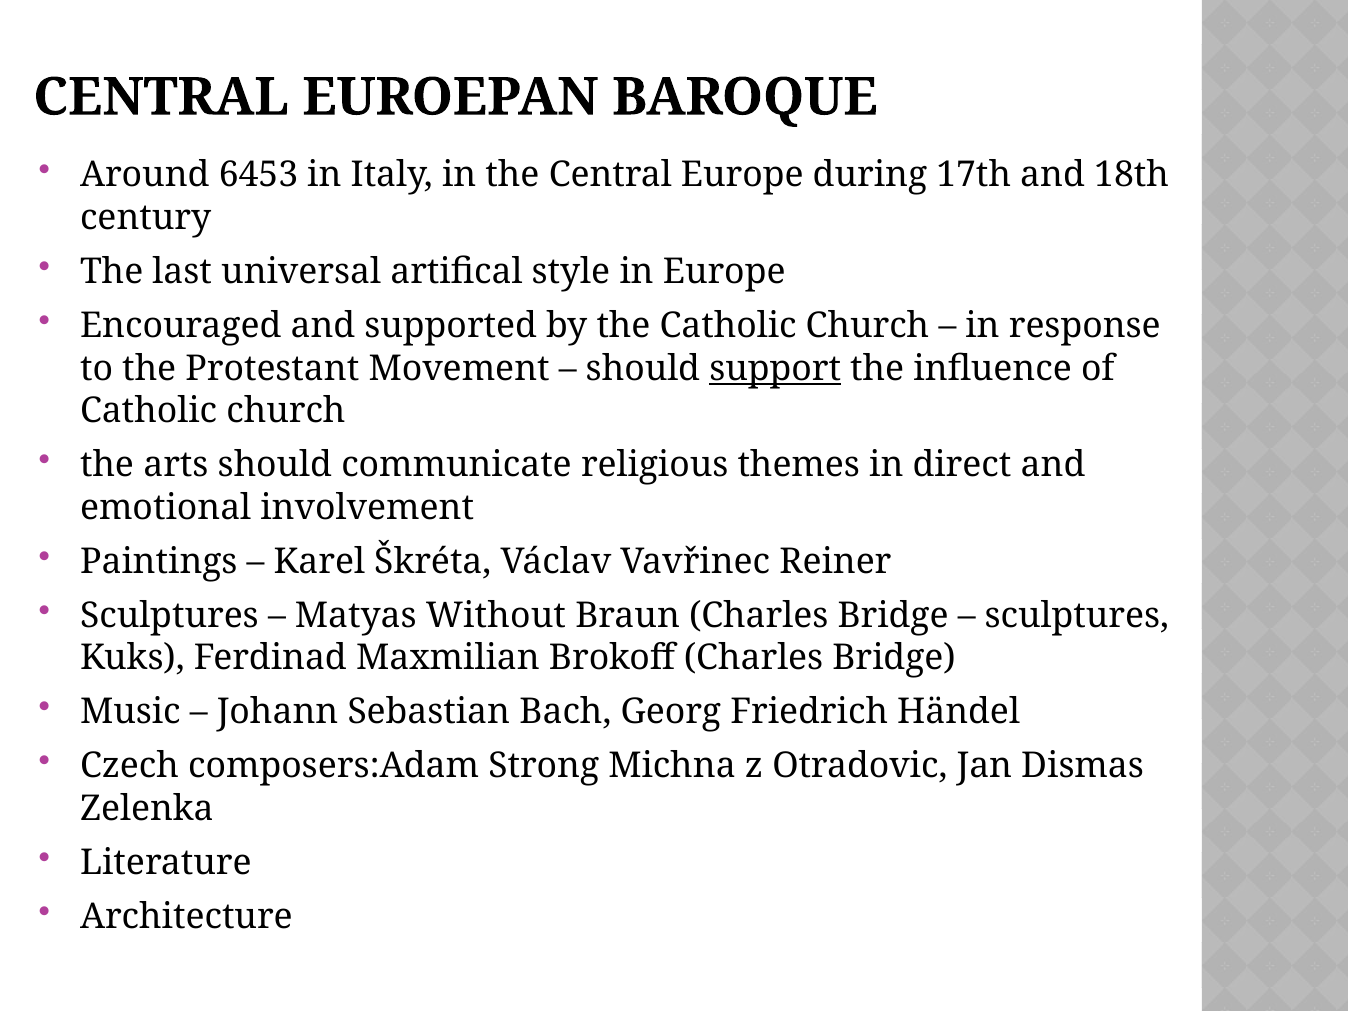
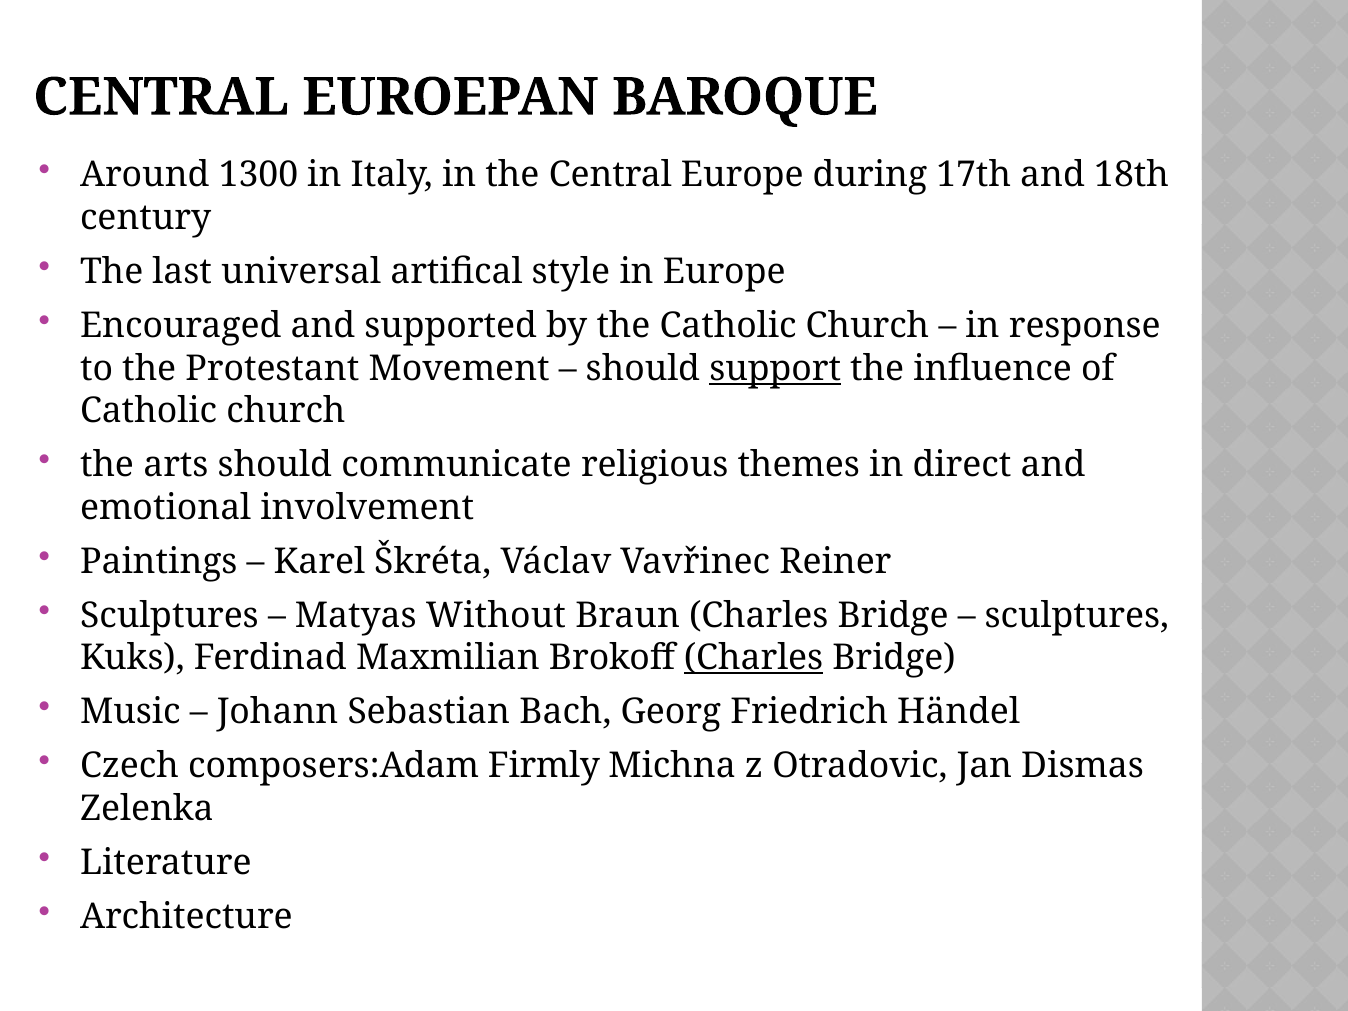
6453: 6453 -> 1300 (258, 175)
Charles underline: none -> present (754, 658)
Strong: Strong -> Firmly (544, 766)
